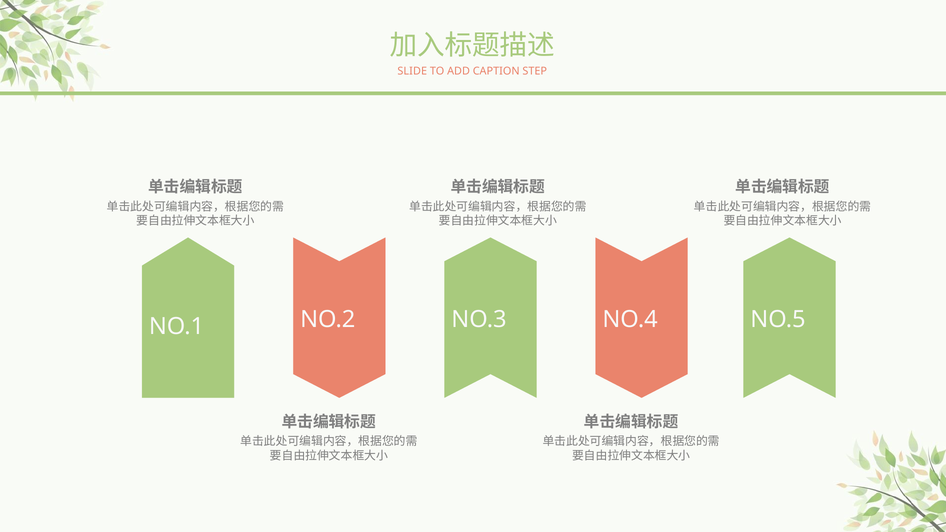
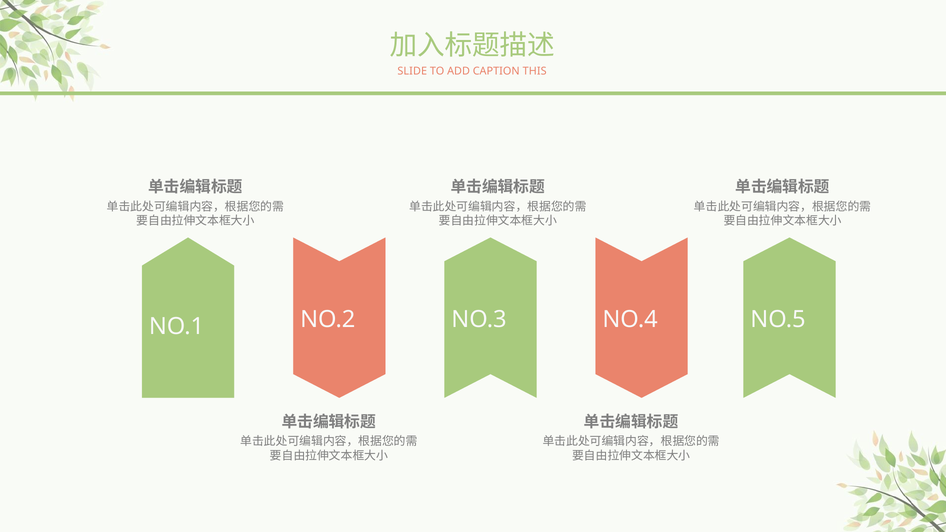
STEP: STEP -> THIS (535, 71)
